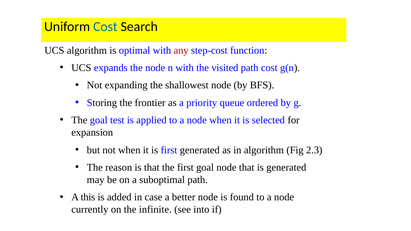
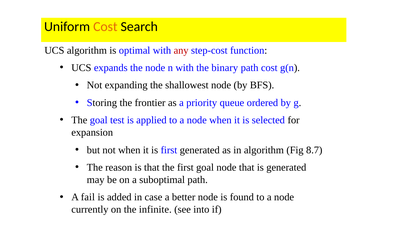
Cost colour: blue -> orange (105, 27)
visited: visited -> binary (225, 68)
2.3: 2.3 -> 8.7 (314, 150)
this: this -> fail (88, 197)
